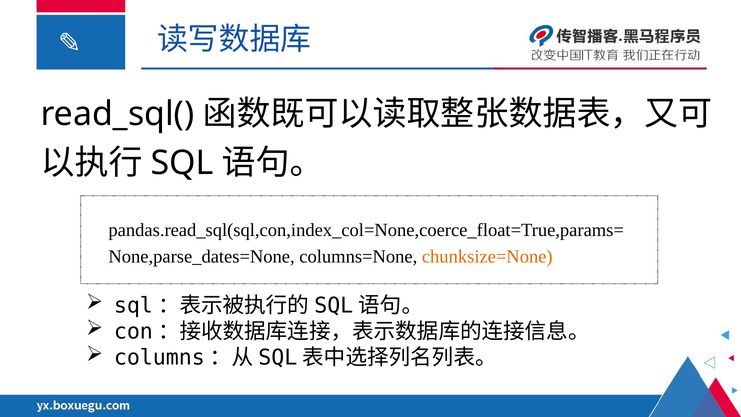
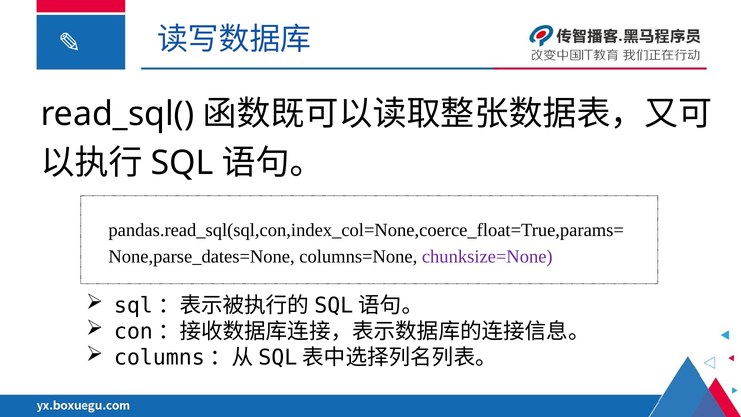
chunksize=None colour: orange -> purple (487, 257)
